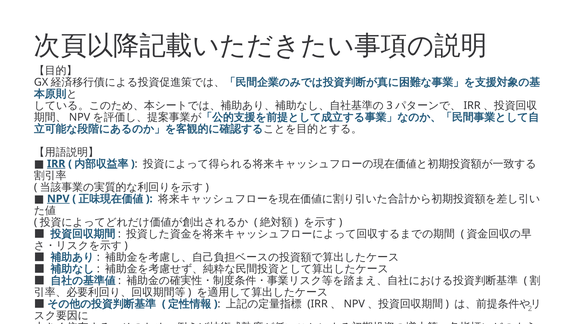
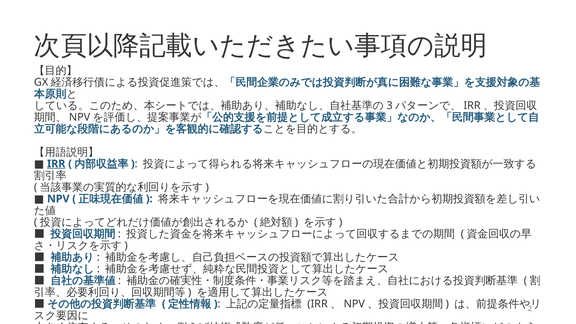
NPV underline: present -> none (58, 199)
